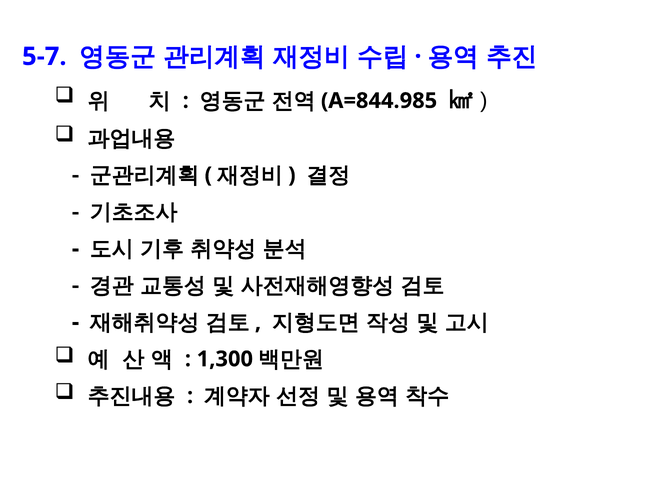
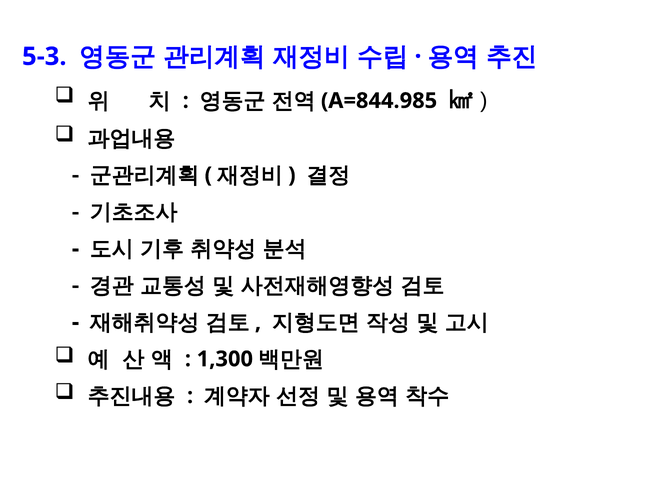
5-7: 5-7 -> 5-3 (44, 56)
